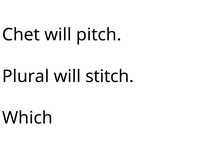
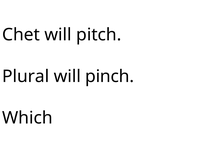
stitch: stitch -> pinch (110, 77)
